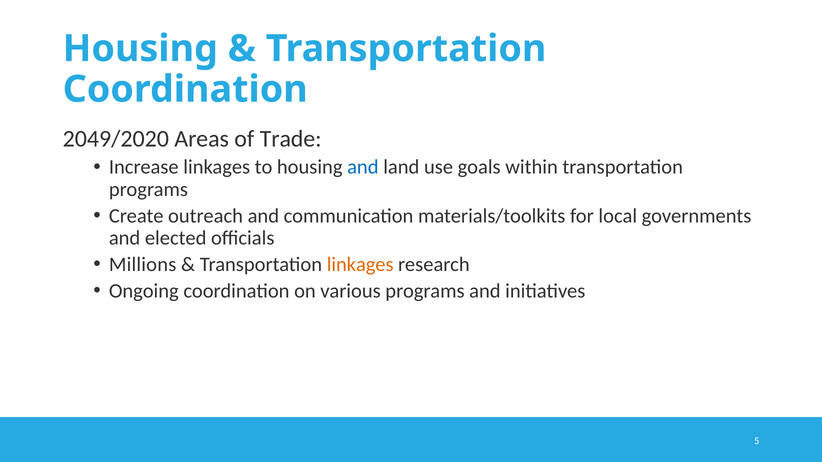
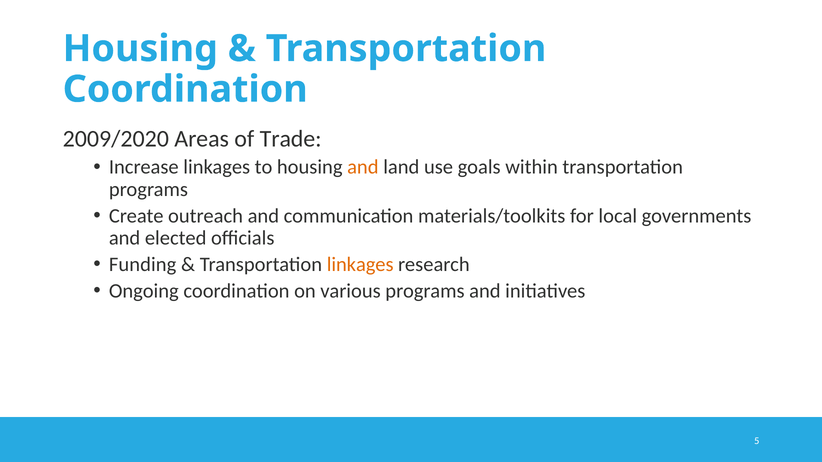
2049/2020: 2049/2020 -> 2009/2020 (116, 139)
and colour: blue -> orange (363, 167)
Millions: Millions -> Funding (143, 265)
